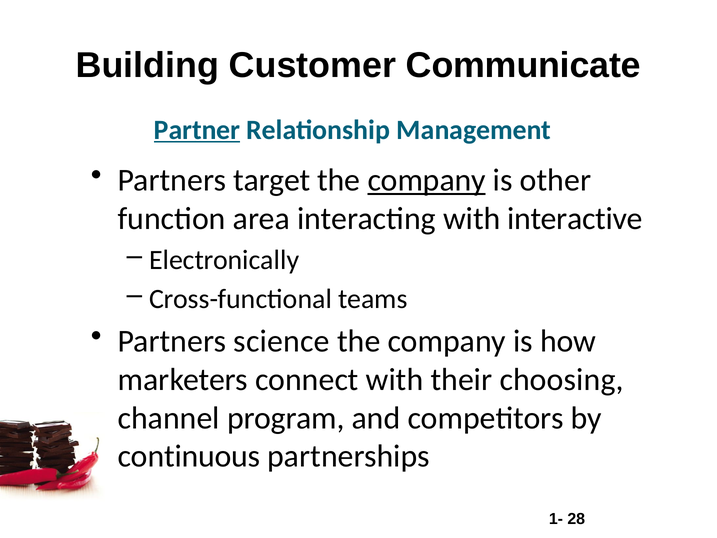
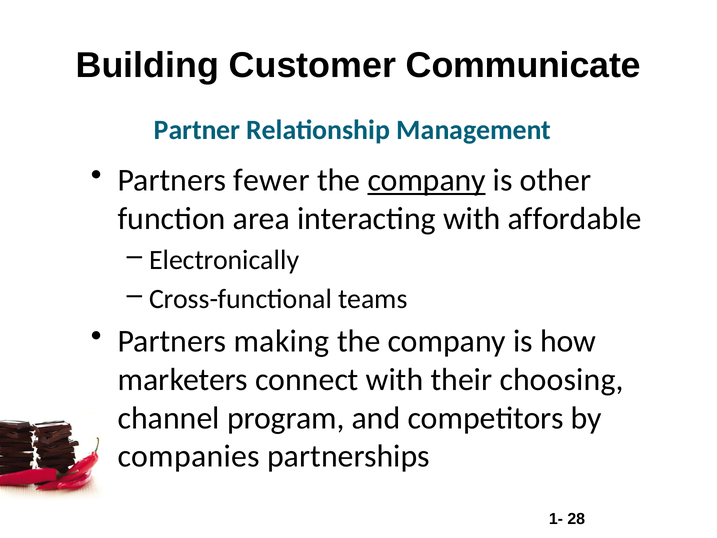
Partner underline: present -> none (197, 130)
target: target -> fewer (272, 180)
interactive: interactive -> affordable (575, 219)
science: science -> making (282, 341)
continuous: continuous -> companies (189, 456)
